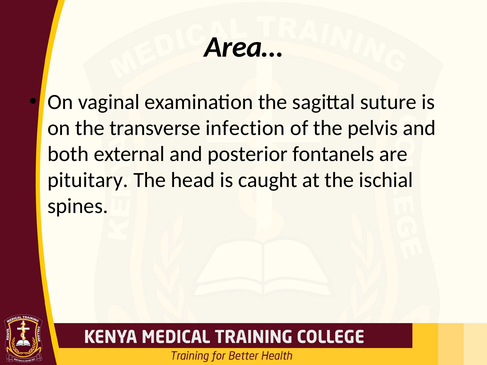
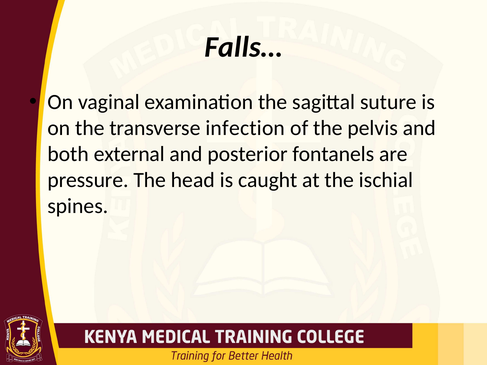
Area…: Area… -> Falls… (243, 47)
pituitary: pituitary -> pressure (88, 180)
